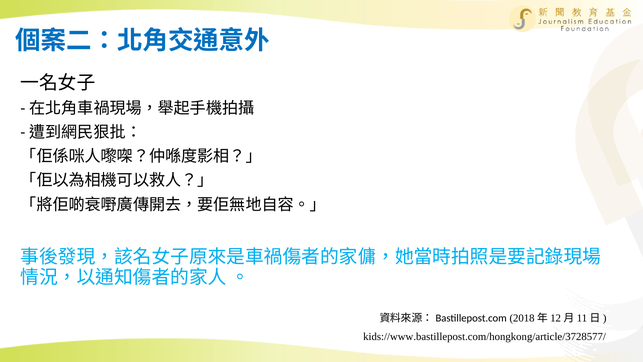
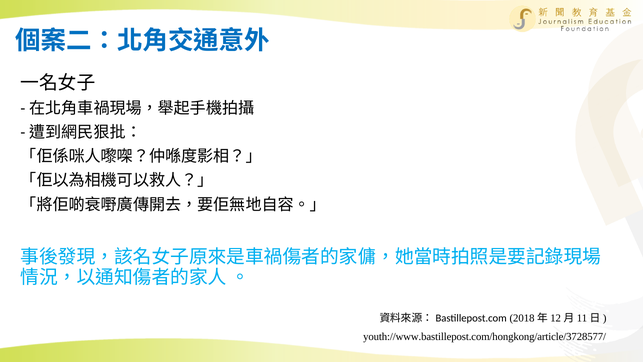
kids://www.bastillepost.com/hongkong/article/3728577/: kids://www.bastillepost.com/hongkong/article/3728577/ -> youth://www.bastillepost.com/hongkong/article/3728577/ (485, 336)
